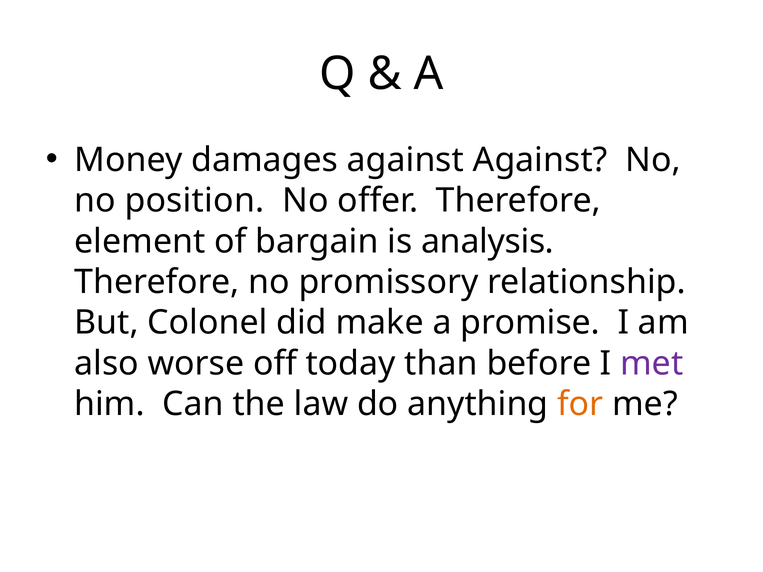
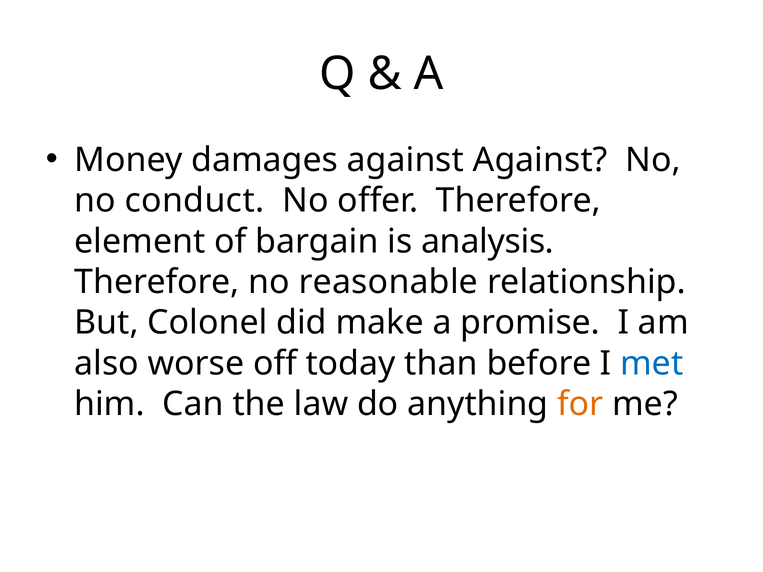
position: position -> conduct (194, 201)
promissory: promissory -> reasonable (388, 282)
met colour: purple -> blue (652, 364)
